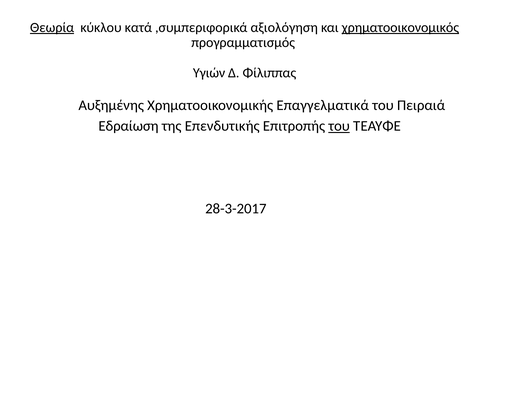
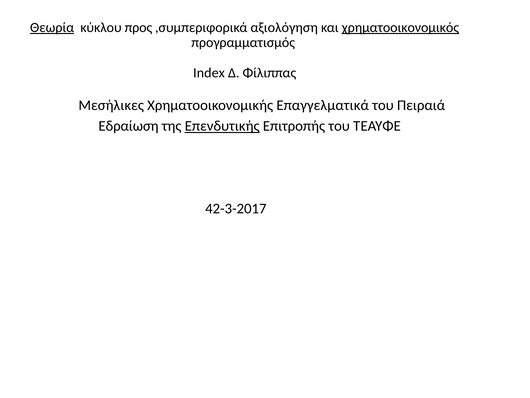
κατά: κατά -> προς (138, 27)
Υγιών: Υγιών -> Index (209, 73)
Αυξημένης: Αυξημένης -> Μεσήλικες (111, 105)
Επενδυτικής underline: none -> present (222, 126)
του underline: present -> none (339, 126)
28-3-2017: 28-3-2017 -> 42-3-2017 (236, 208)
